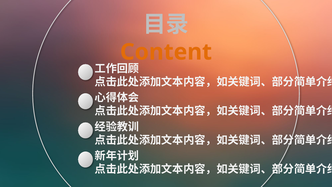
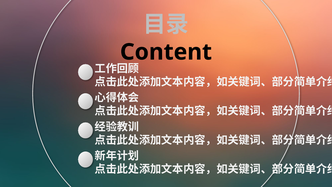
Content colour: orange -> black (166, 52)
